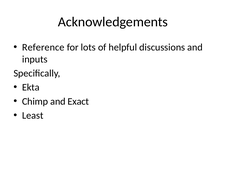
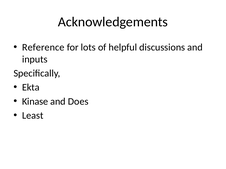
Chimp: Chimp -> Kinase (35, 102)
Exact: Exact -> Does (78, 102)
